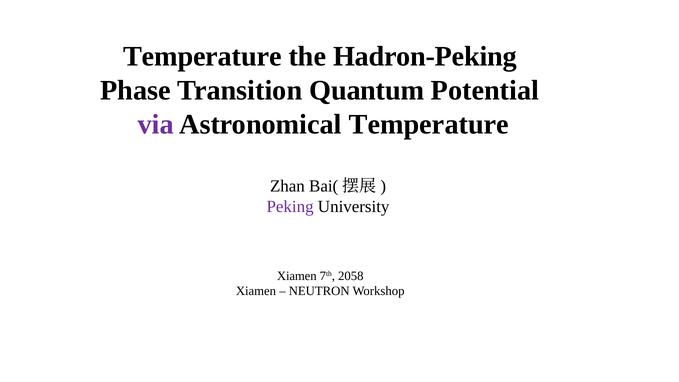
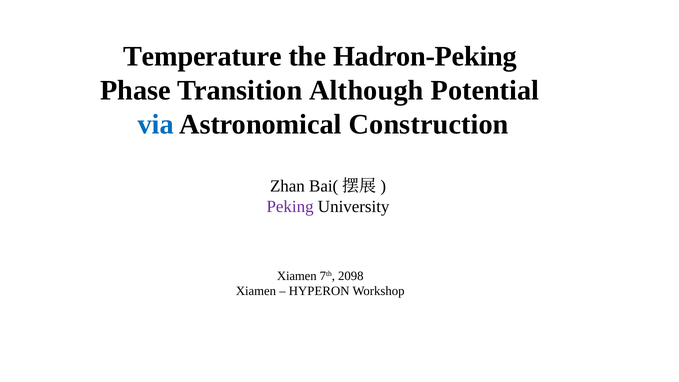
Quantum: Quantum -> Although (367, 90)
via colour: purple -> blue (156, 124)
Astronomical Temperature: Temperature -> Construction (429, 124)
2058: 2058 -> 2098 (351, 276)
NEUTRON: NEUTRON -> HYPERON (319, 291)
